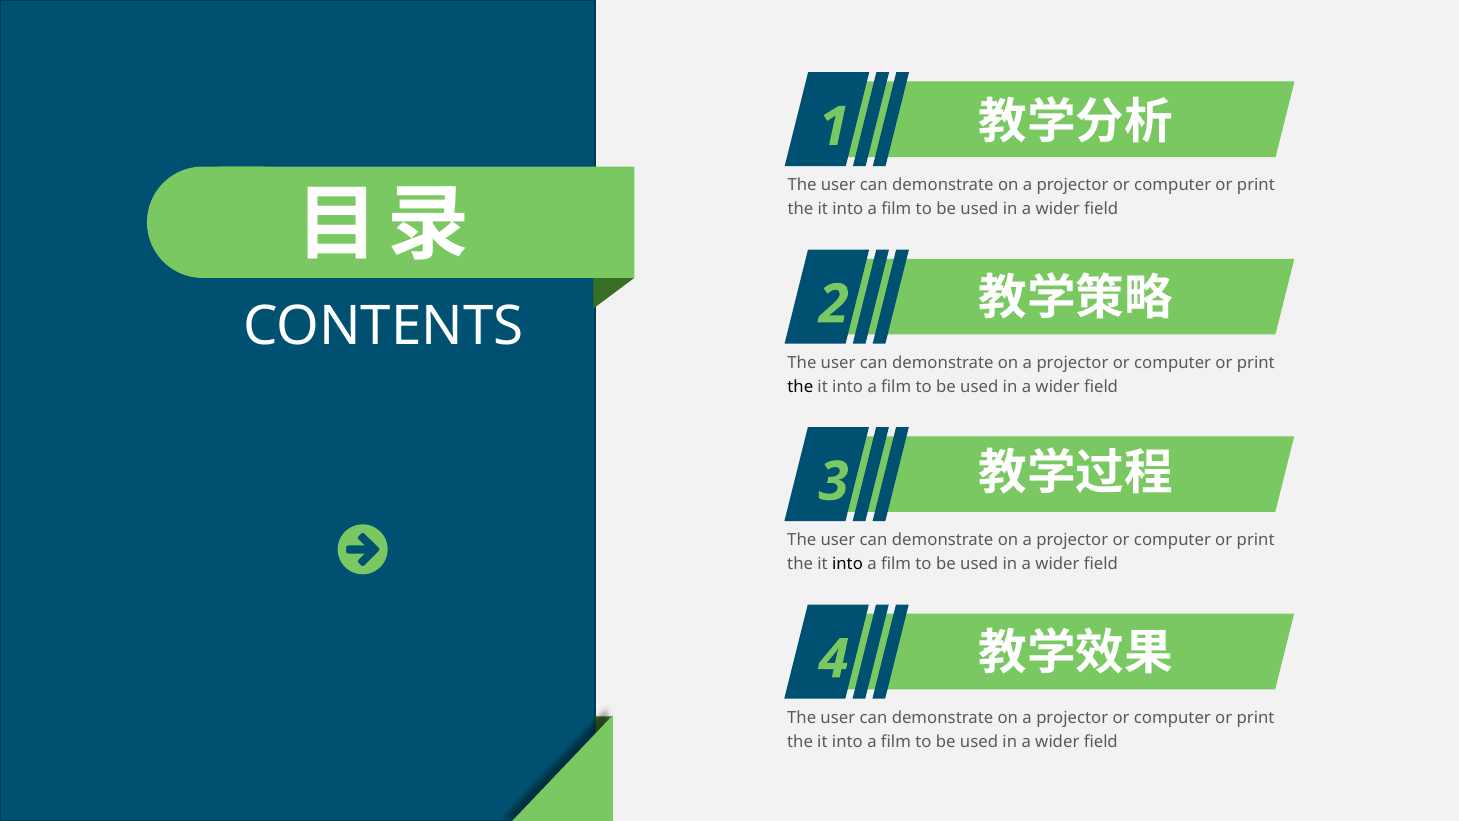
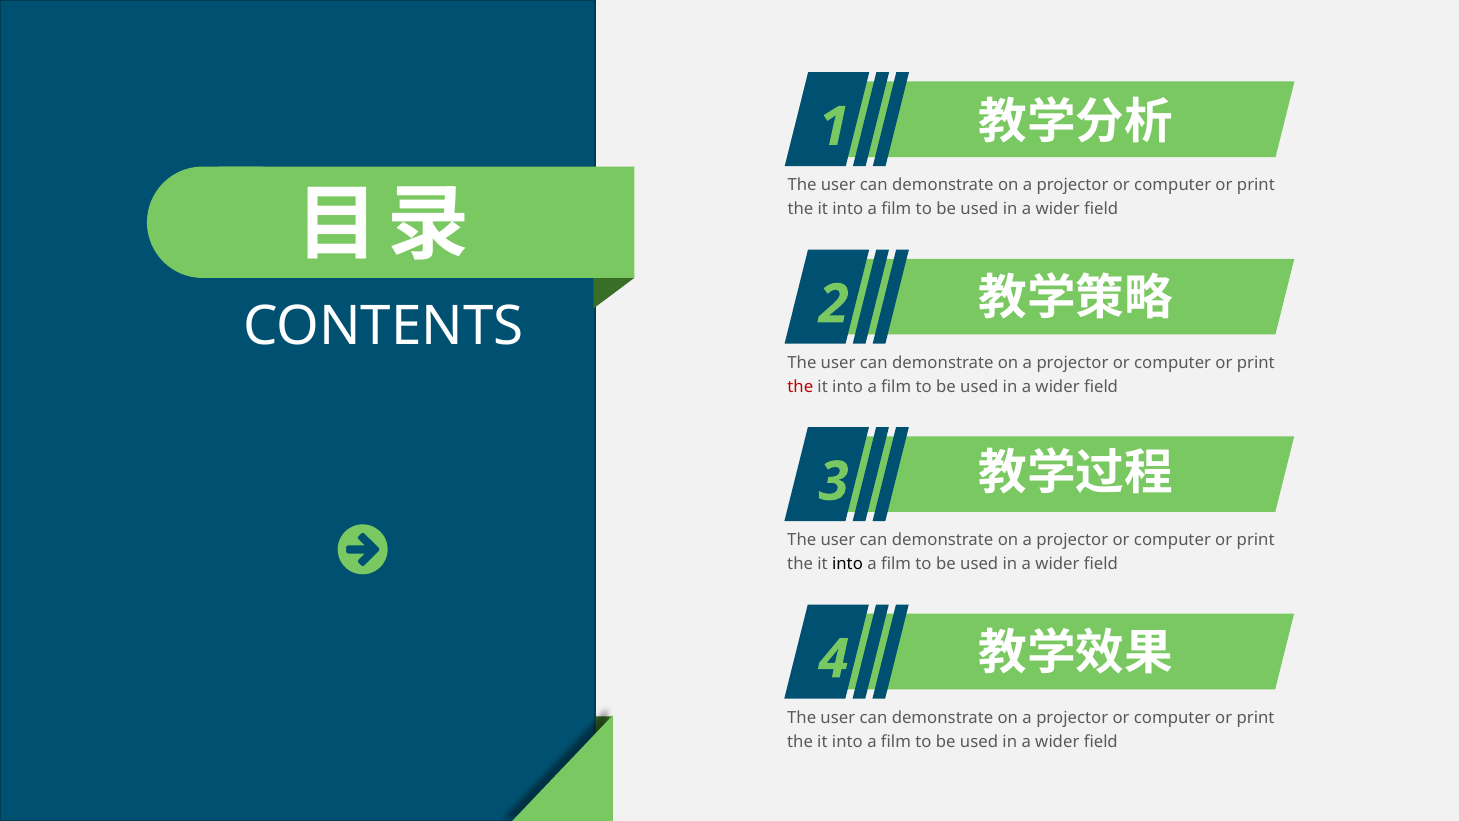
the colour: black -> red (800, 387)
